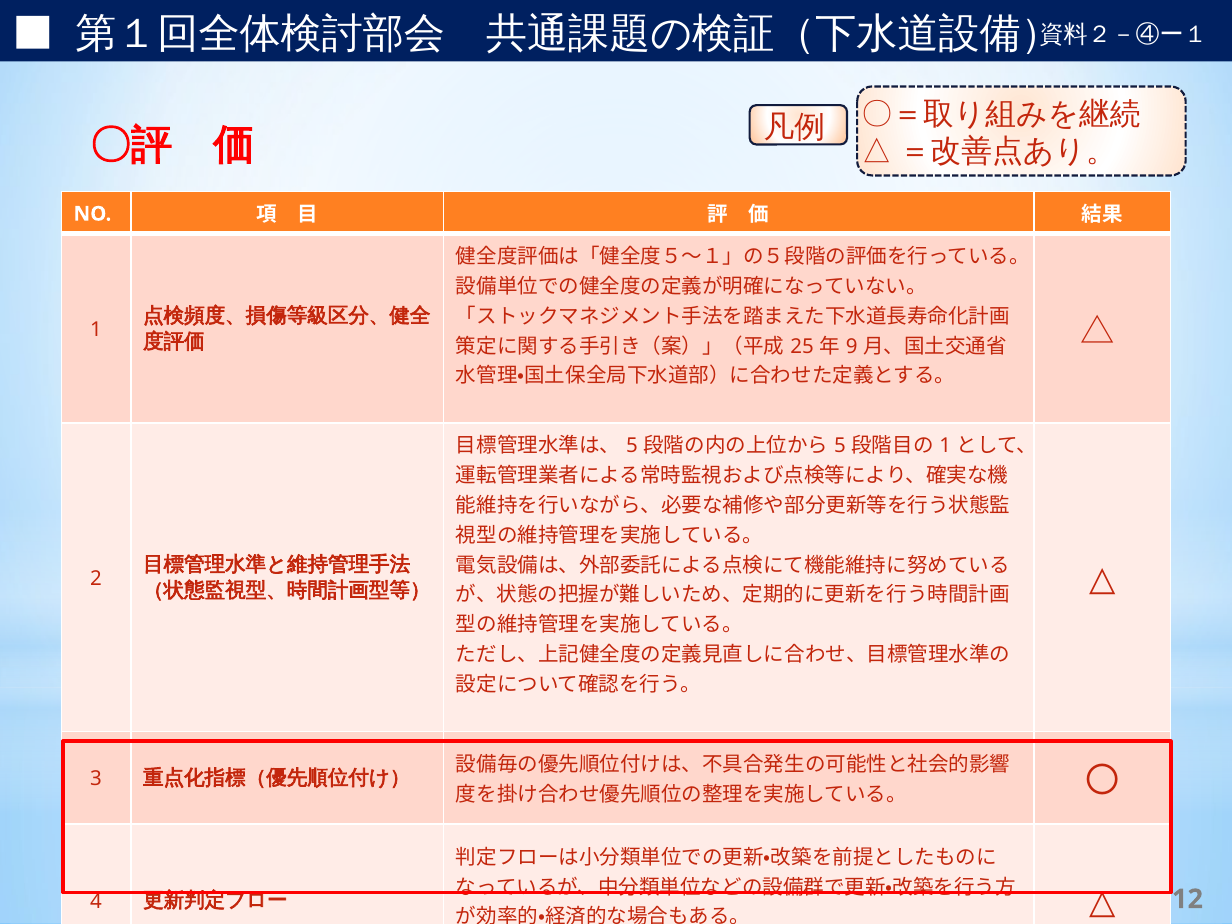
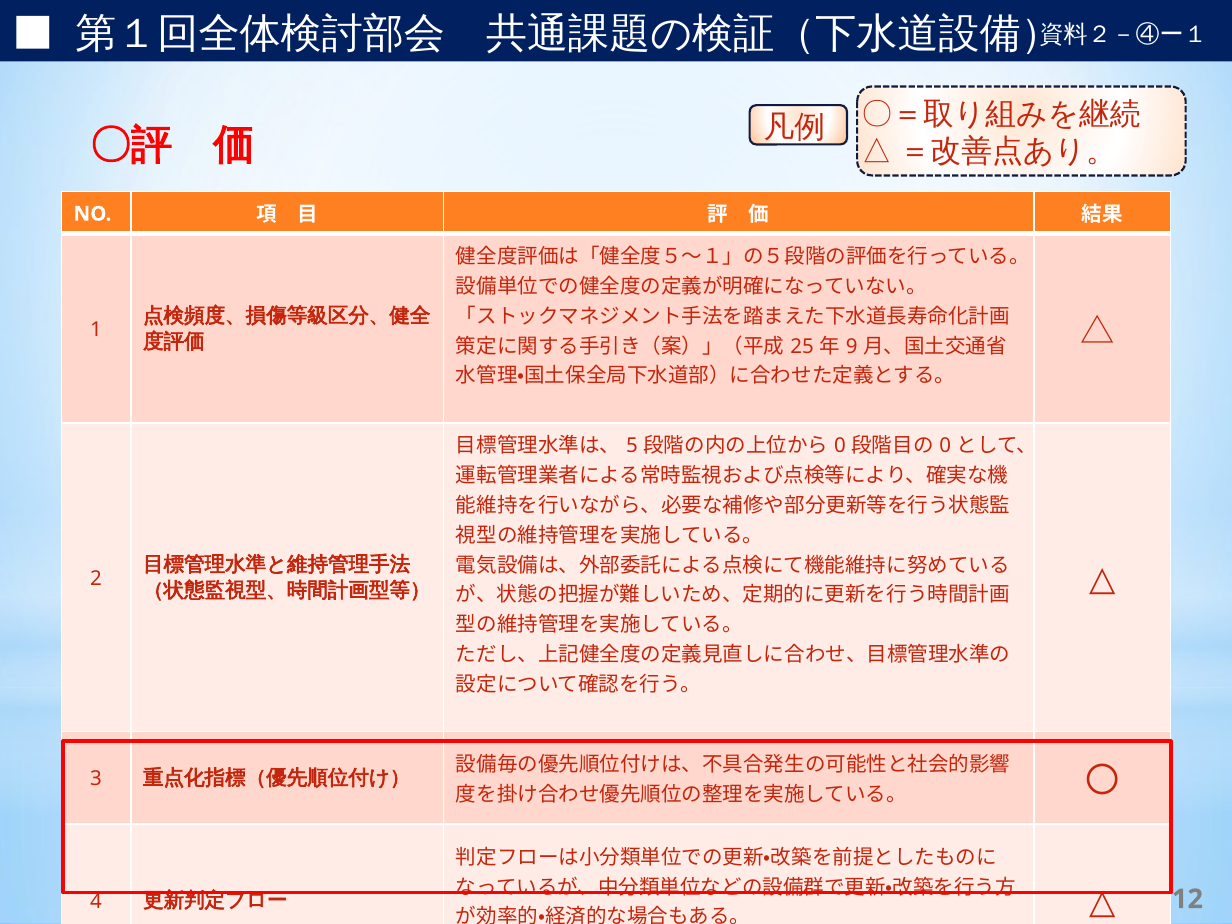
5: 5 -> 0 (840, 446)
1: 1 -> 0 (945, 446)
